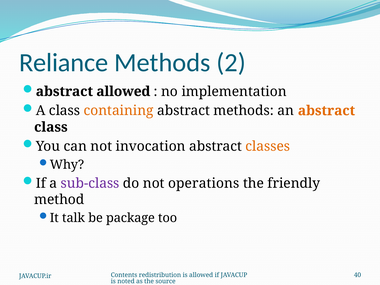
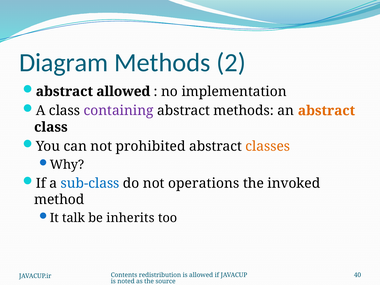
Reliance: Reliance -> Diagram (64, 63)
containing colour: orange -> purple (119, 111)
invocation: invocation -> prohibited (151, 146)
sub-class colour: purple -> blue (90, 183)
friendly: friendly -> invoked (294, 183)
package: package -> inherits (130, 218)
